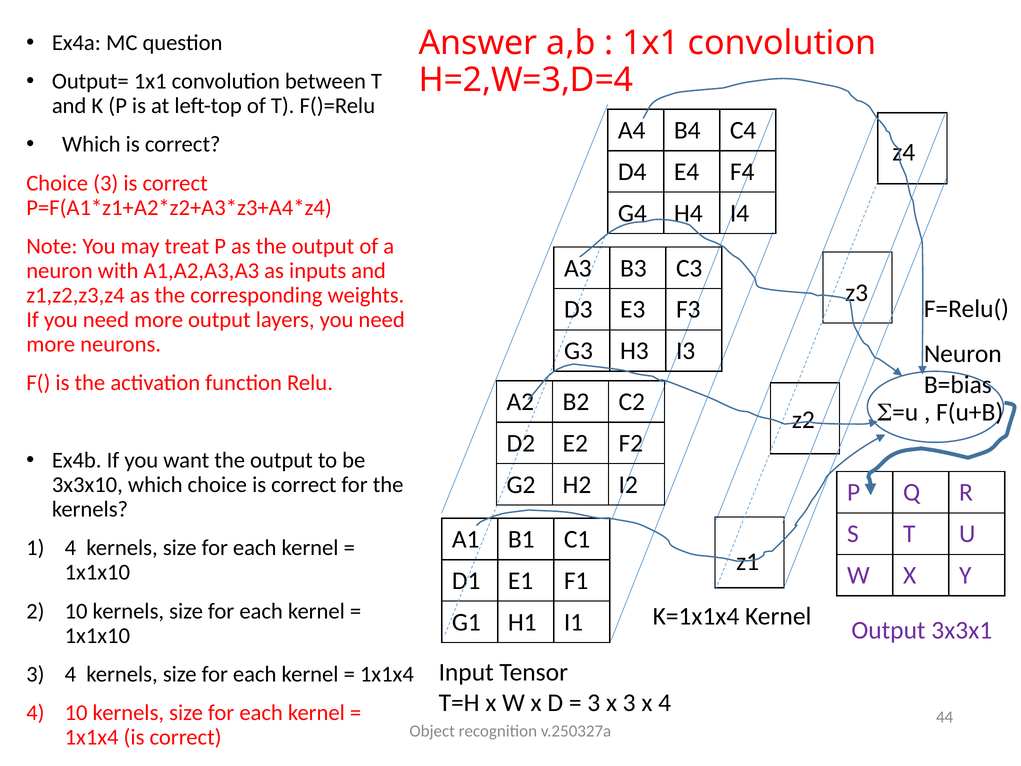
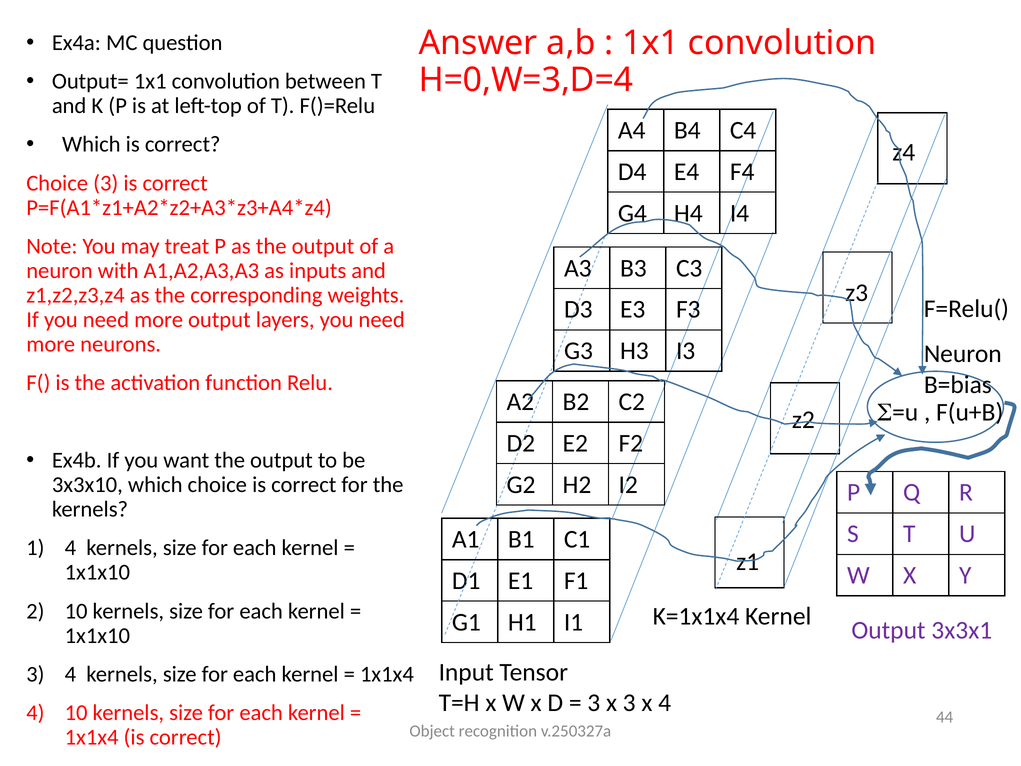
H=2,W=3,D=4: H=2,W=3,D=4 -> H=0,W=3,D=4 (526, 80)
